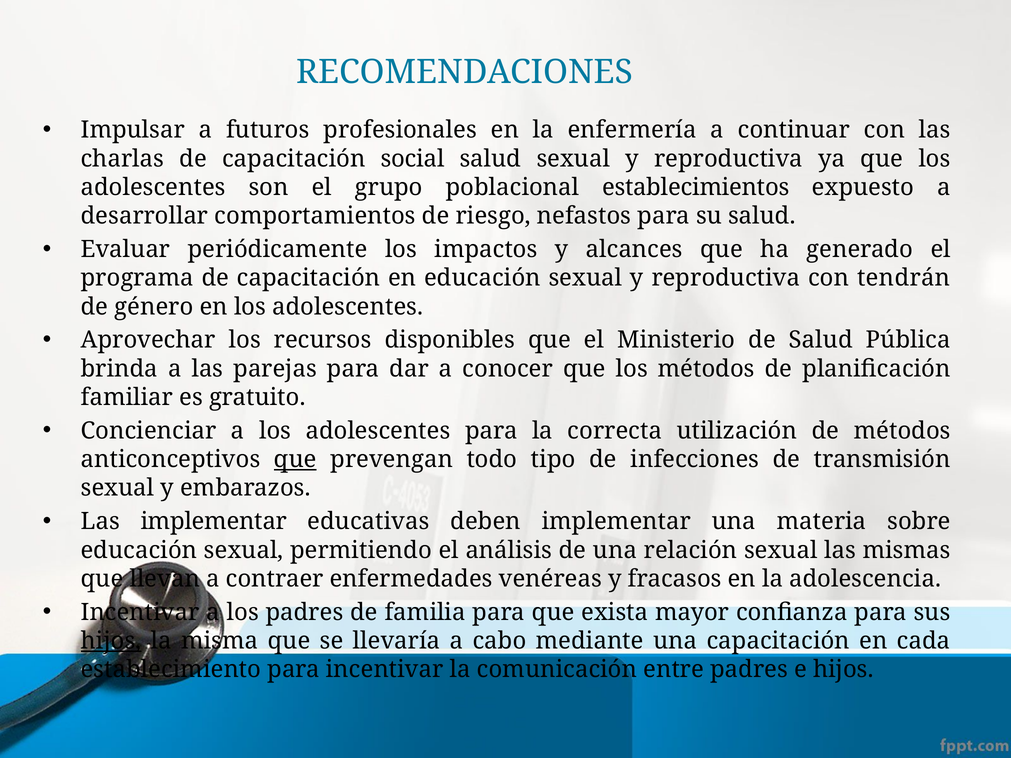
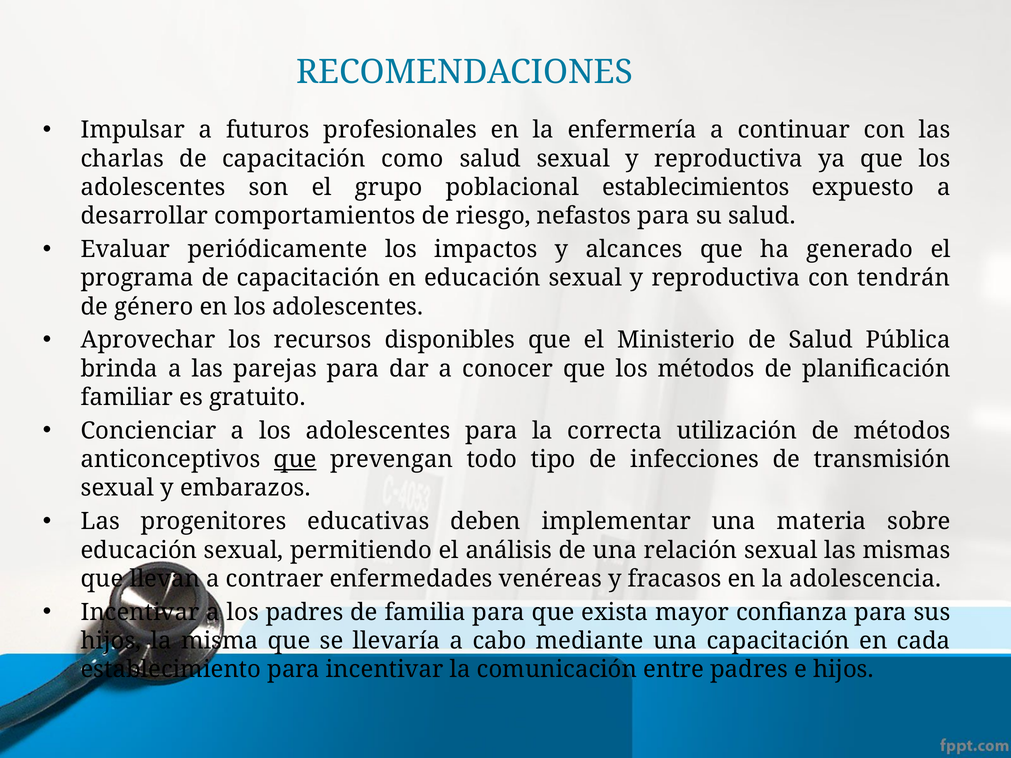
social: social -> como (412, 159)
Las implementar: implementar -> progenitores (214, 522)
hijos underline: present -> none (111, 641)
